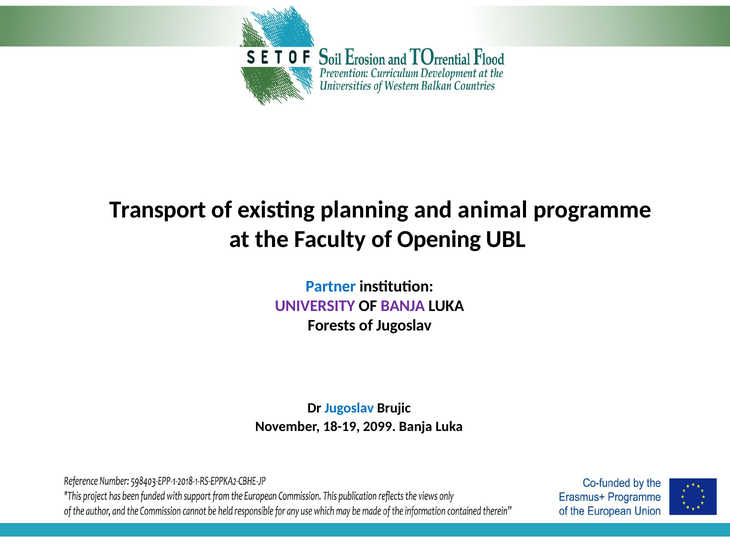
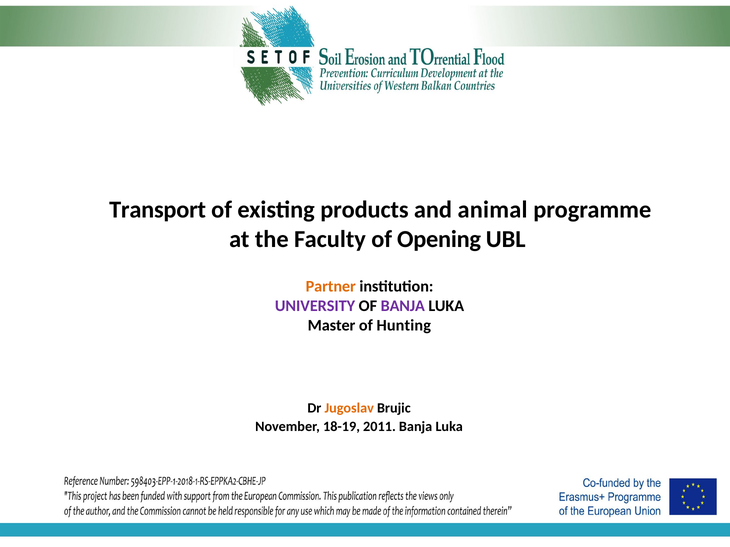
planning: planning -> products (364, 210)
Partner colour: blue -> orange (331, 287)
Forests: Forests -> Master (332, 326)
of Jugoslav: Jugoslav -> Hunting (404, 326)
Jugoslav colour: blue -> orange (349, 408)
2099: 2099 -> 2011 (379, 427)
